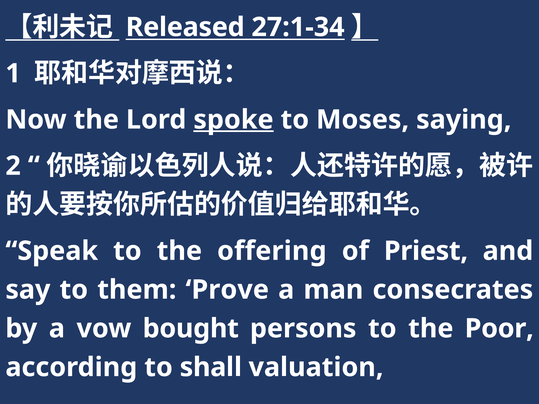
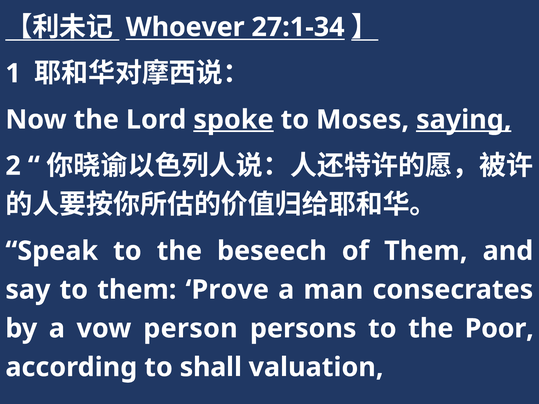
Released: Released -> Whoever (185, 27)
saying underline: none -> present (464, 120)
offering: offering -> beseech (272, 251)
of Priest: Priest -> Them (426, 251)
bought: bought -> person (190, 329)
